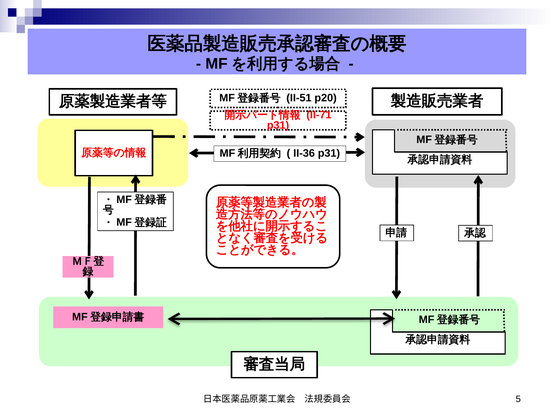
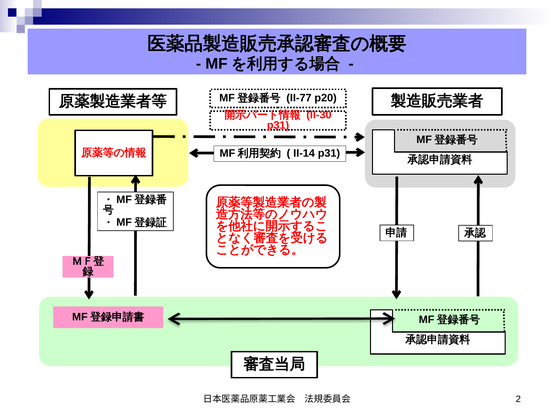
II-51: II-51 -> II-77 (299, 98)
II-71: II-71 -> II-30 (319, 115)
II-36: II-36 -> II-14 (304, 153)
5: 5 -> 2 (518, 399)
